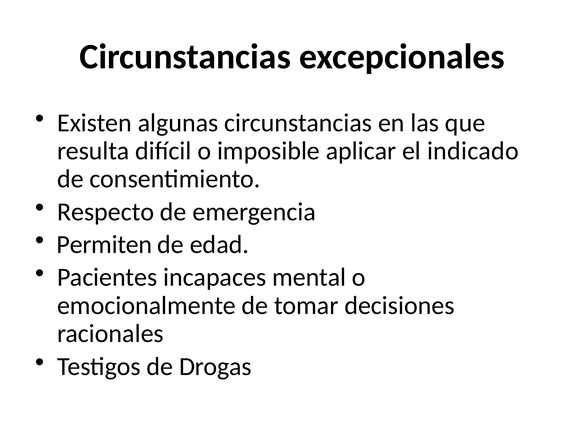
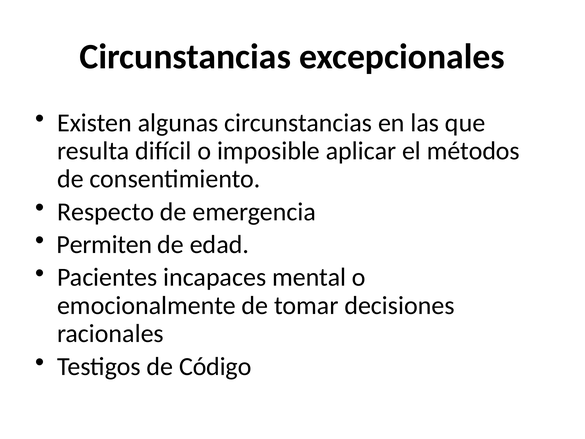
indicado: indicado -> métodos (473, 151)
Drogas: Drogas -> Código (215, 366)
